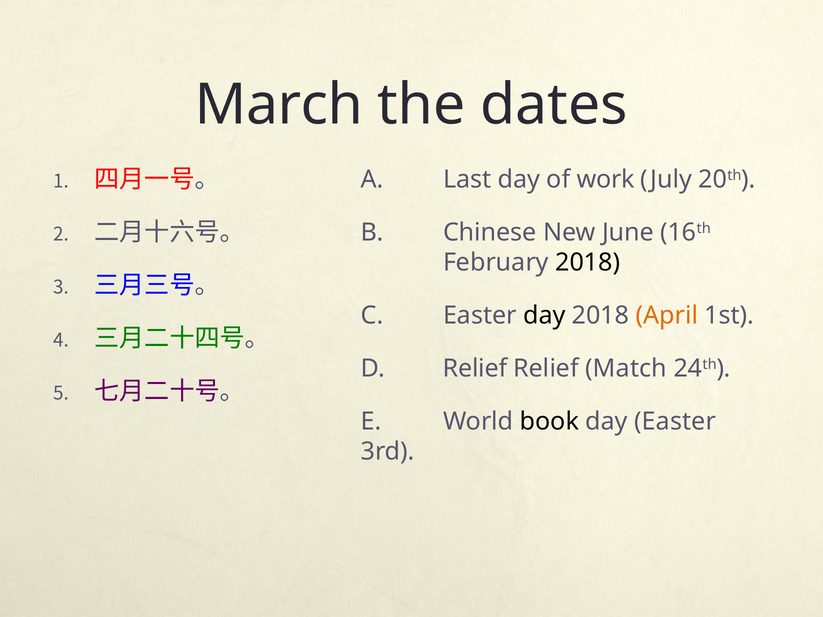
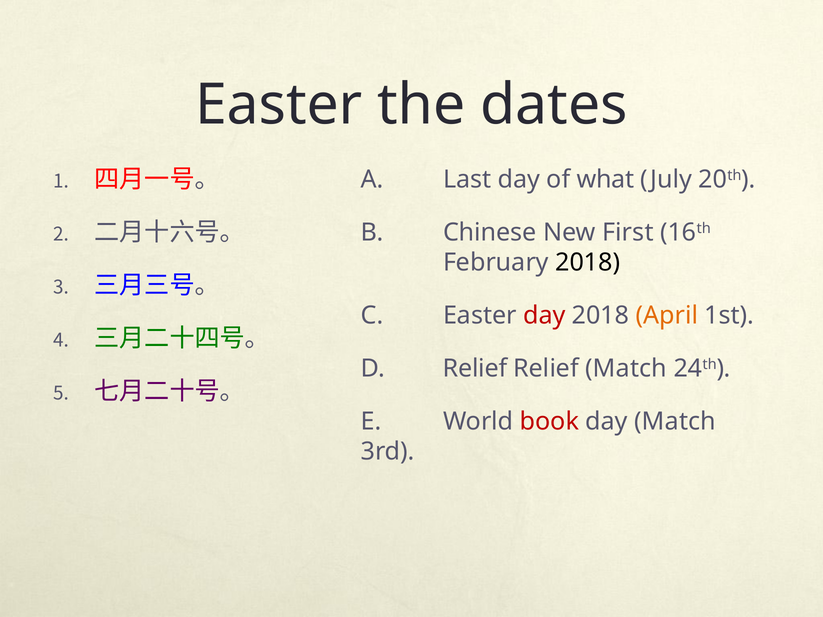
March: March -> Easter (279, 105)
work: work -> what (606, 179)
June: June -> First (628, 232)
day colour: black -> red (544, 316)
book colour: black -> red (549, 422)
day Easter: Easter -> Match (675, 422)
